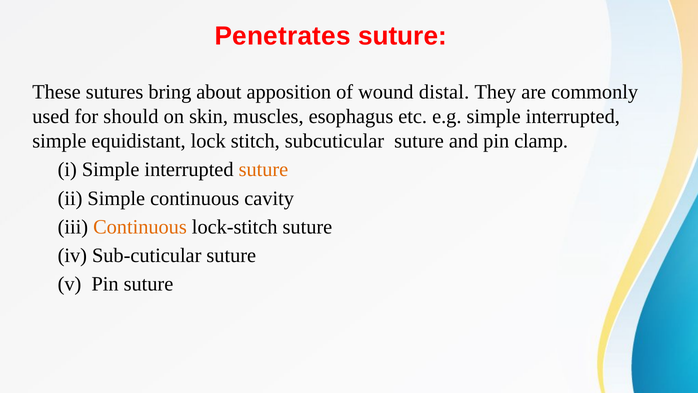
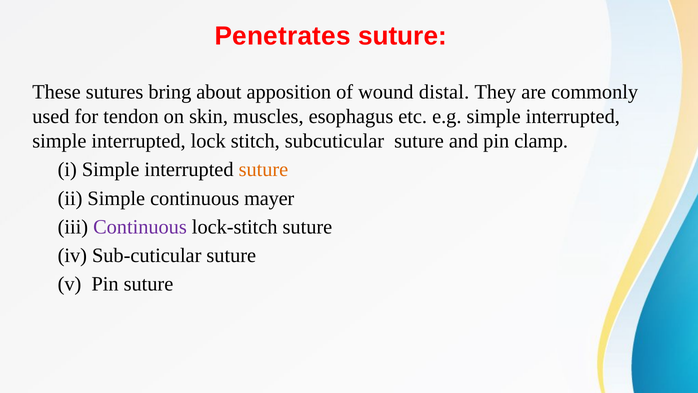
should: should -> tendon (131, 117)
equidistant: equidistant -> interrupted (139, 141)
cavity: cavity -> mayer (269, 198)
Continuous colour: orange -> purple (140, 227)
